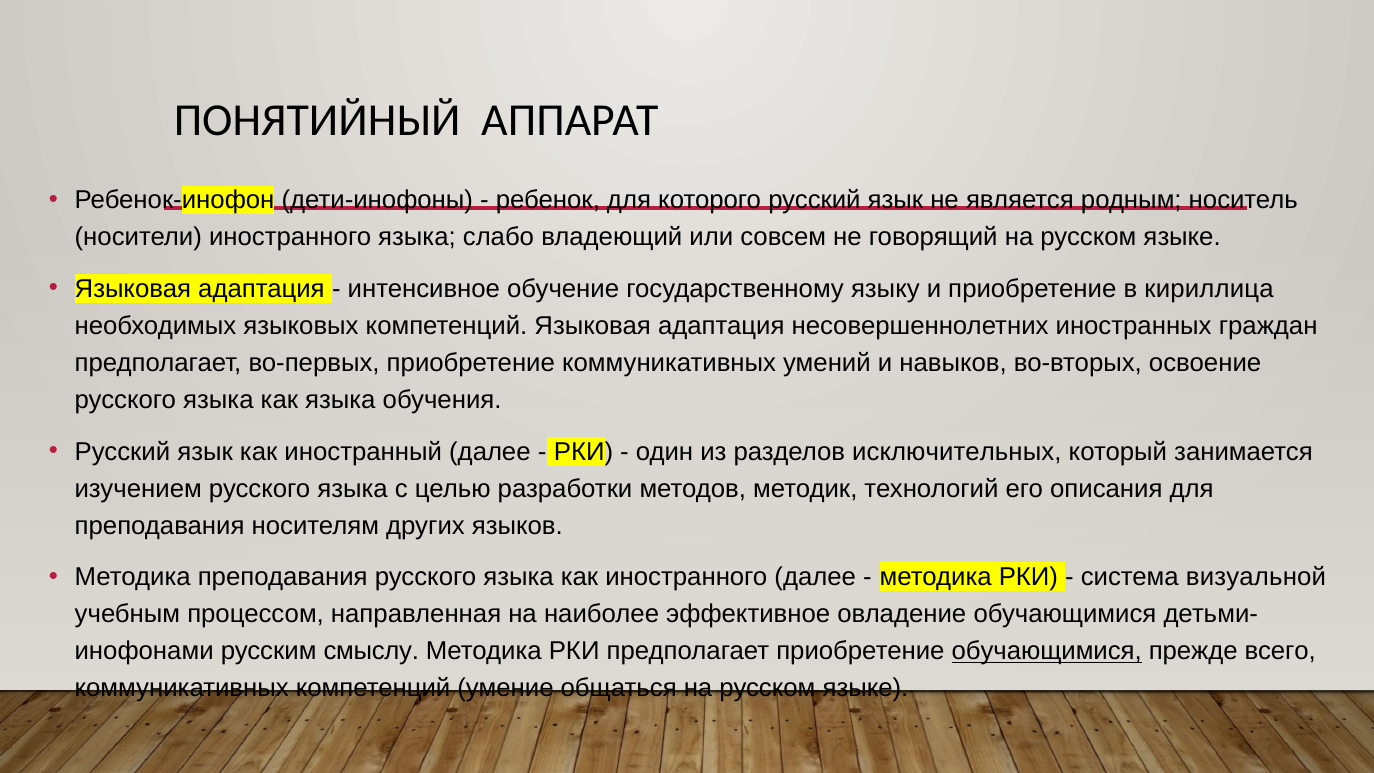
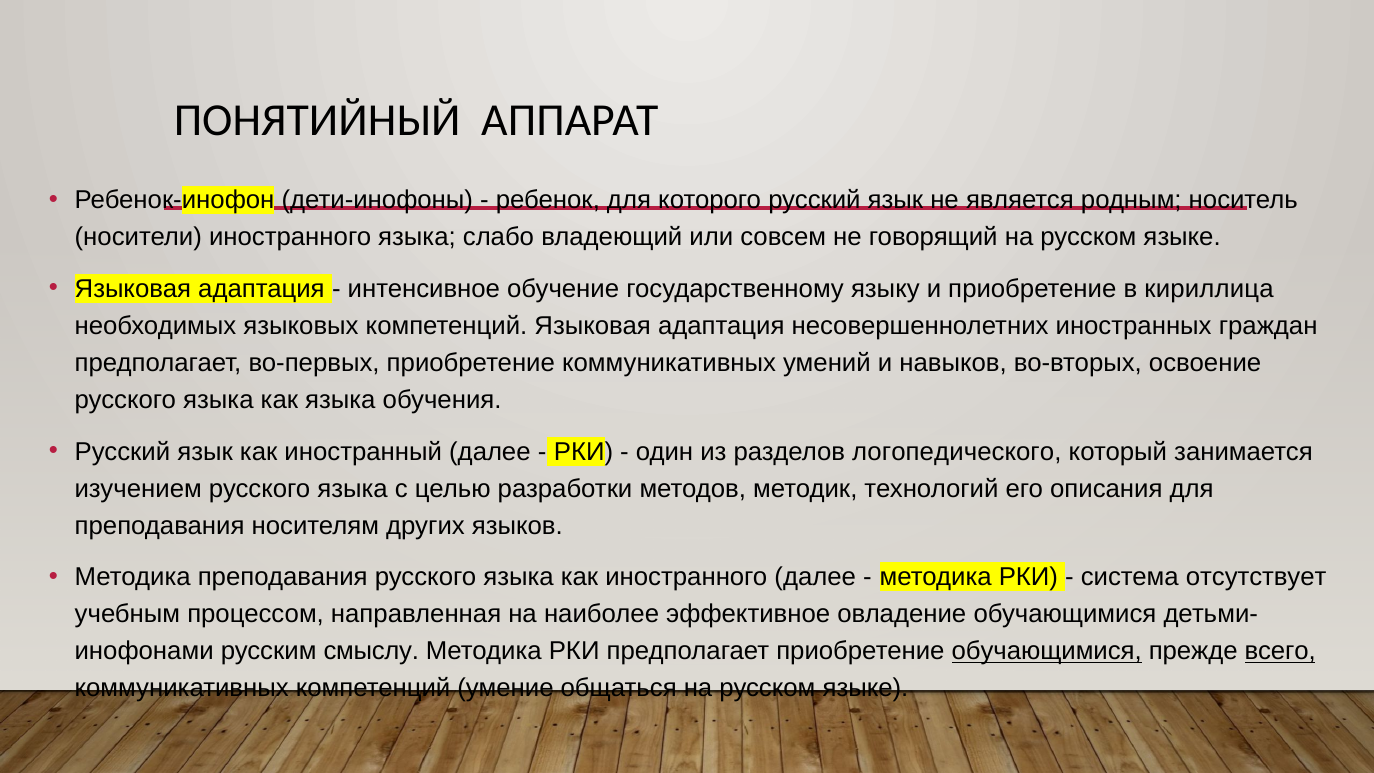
исключительных: исключительных -> логопедического (957, 451)
визуальной: визуальной -> отсутствует (1256, 577)
всего underline: none -> present (1280, 651)
